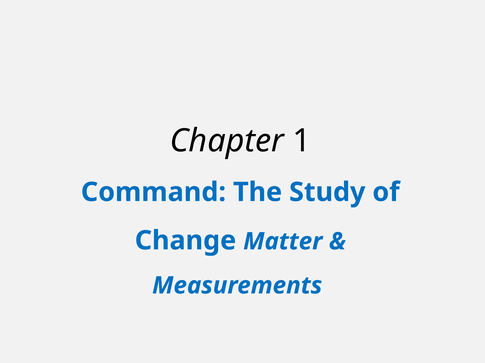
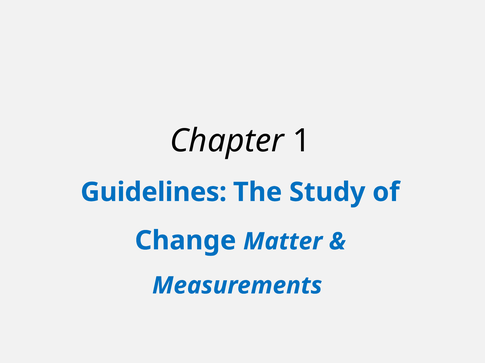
Command: Command -> Guidelines (154, 193)
